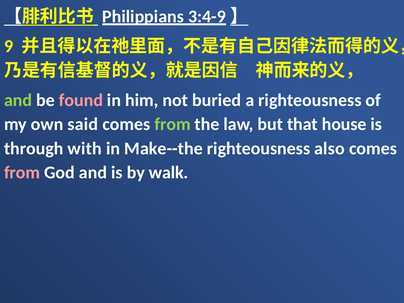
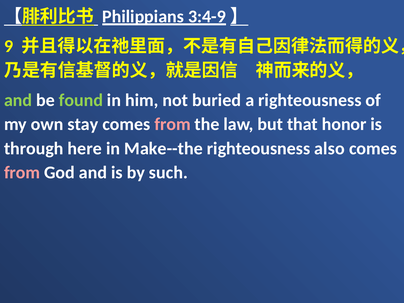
found colour: pink -> light green (81, 100)
said: said -> stay (83, 124)
from colour: light green -> pink (173, 124)
house: house -> honor (344, 124)
with: with -> here (85, 149)
walk: walk -> such (169, 173)
